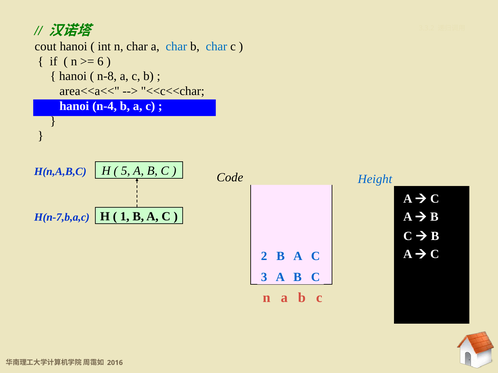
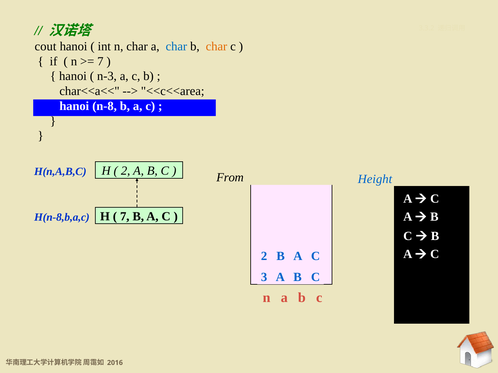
char colour: blue -> orange (217, 46)
6: 6 -> 7 (100, 61)
n-8: n-8 -> n-3 (107, 76)
area<<a<<: area<<a<< -> char<<a<< (89, 91)
<<c<<char: <<c<<char -> <<c<<area (173, 91)
n-4: n-4 -> n-8 (105, 106)
5: 5 -> 2 (126, 171)
Code: Code -> From (230, 178)
1: 1 -> 7 (125, 217)
H(n-7,b,a,c: H(n-7,b,a,c -> H(n-8,b,a,c (62, 217)
